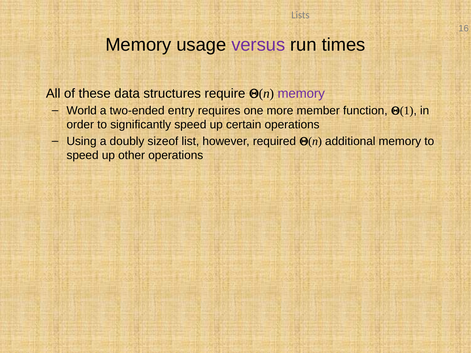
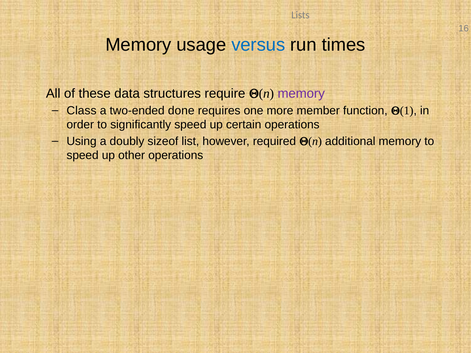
versus colour: purple -> blue (258, 45)
World: World -> Class (82, 111)
entry: entry -> done (181, 111)
